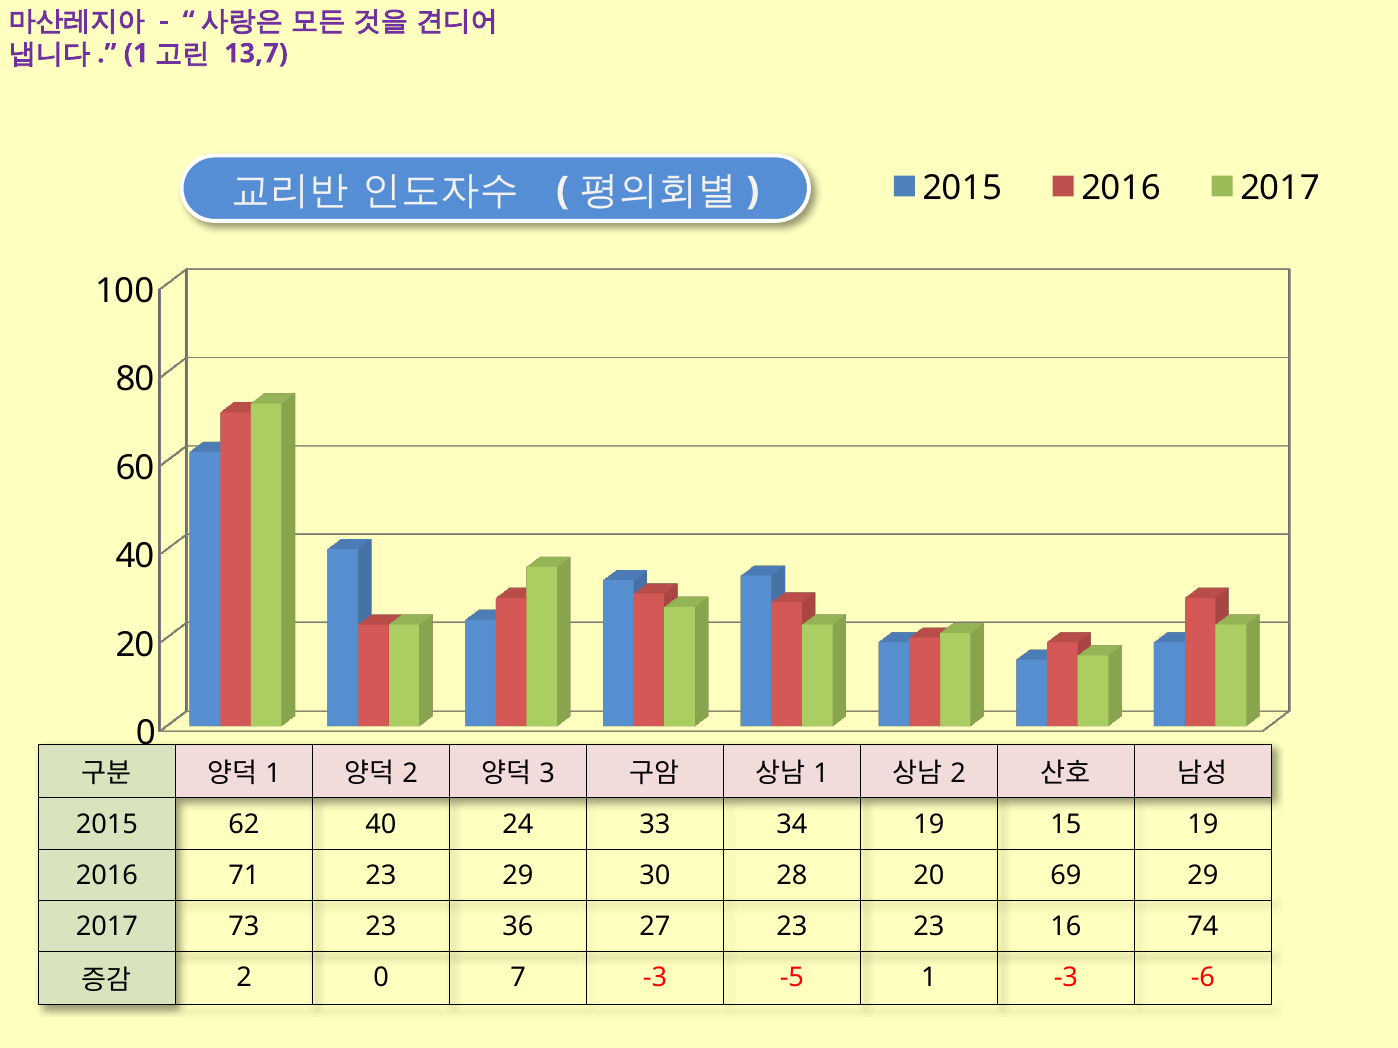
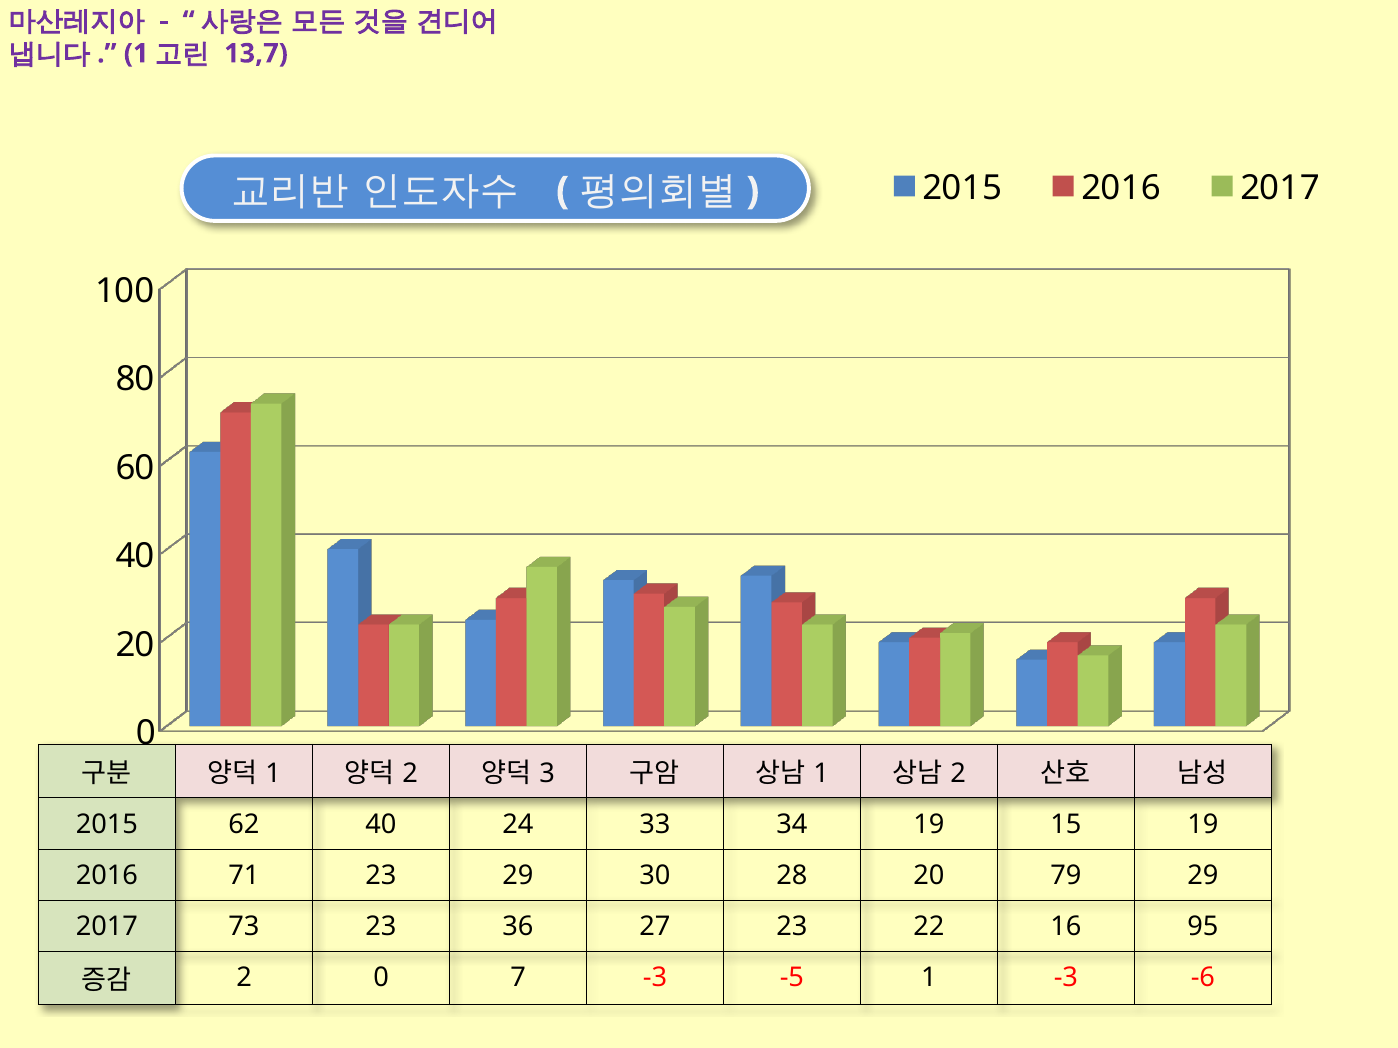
69: 69 -> 79 (1066, 876)
23 23: 23 -> 22 (929, 927)
74: 74 -> 95 (1203, 927)
